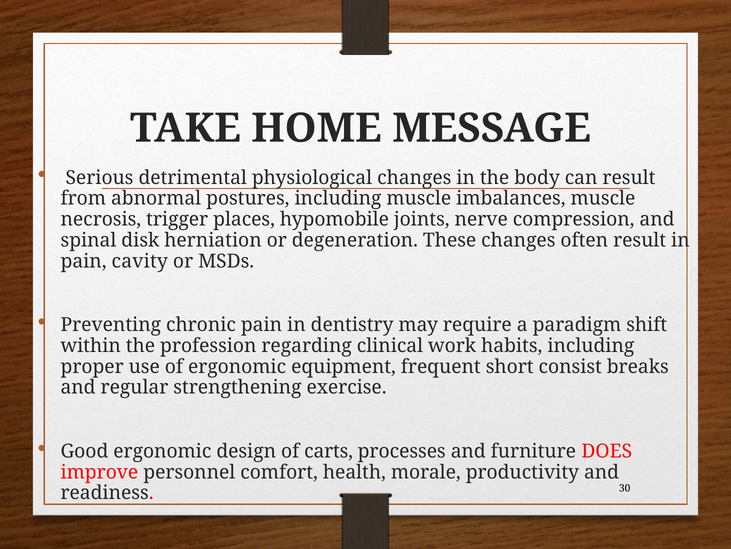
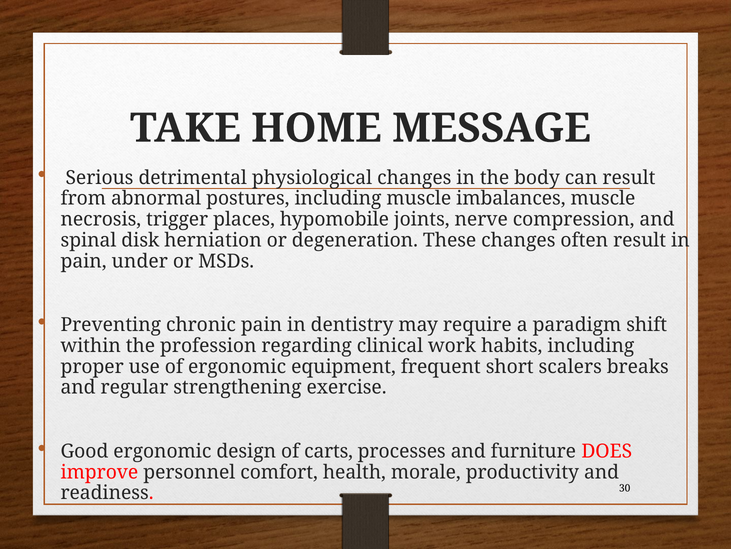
cavity: cavity -> under (140, 261)
consist: consist -> scalers (570, 366)
